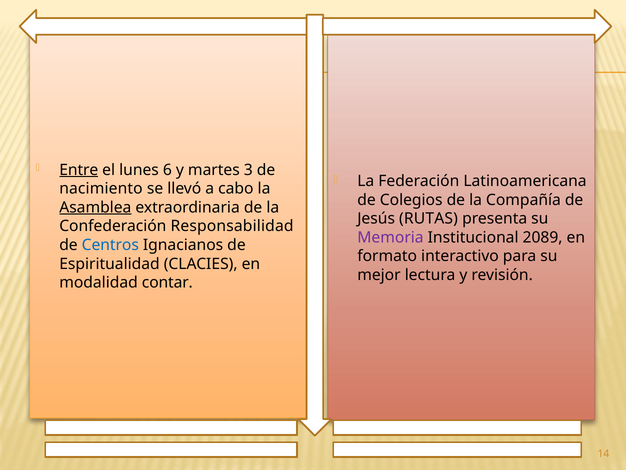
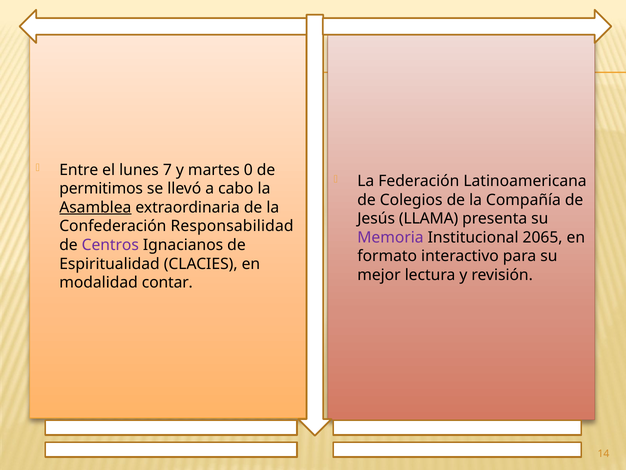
Entre underline: present -> none (79, 170)
6: 6 -> 7 (167, 170)
3: 3 -> 0 (248, 170)
nacimiento: nacimiento -> permitimos (101, 188)
RUTAS: RUTAS -> LLAMA (429, 218)
2089: 2089 -> 2065 (543, 237)
Centros colour: blue -> purple (110, 245)
